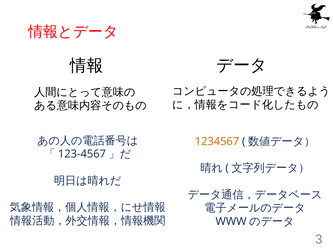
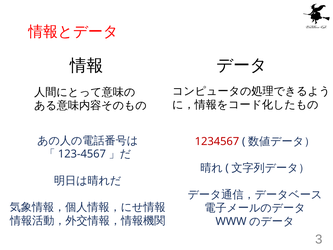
1234567 colour: orange -> red (217, 141)
